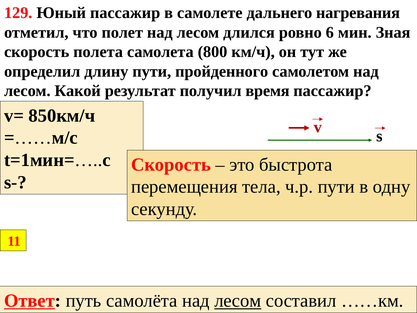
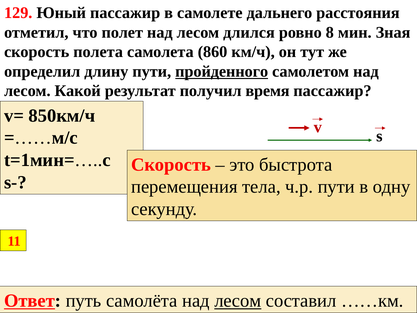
нагревания: нагревания -> расстояния (358, 13)
6: 6 -> 8 (330, 32)
800: 800 -> 860 (213, 52)
пройденного underline: none -> present (222, 71)
